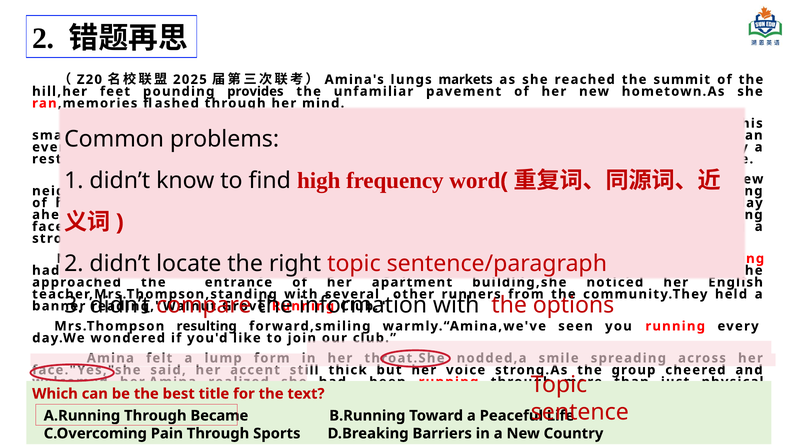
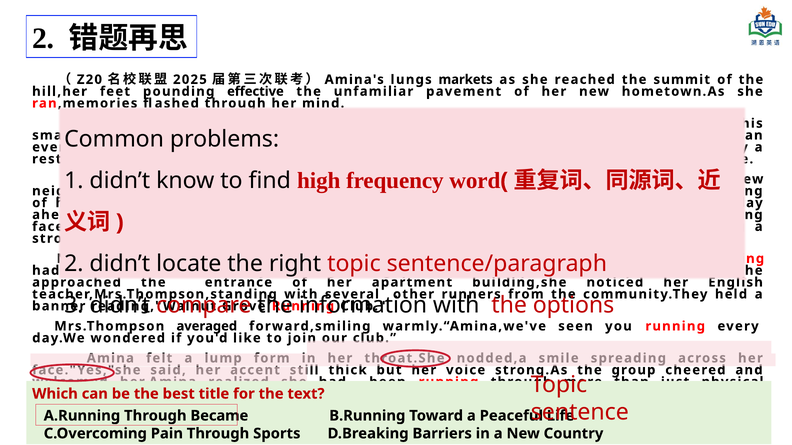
provides: provides -> effective (255, 92)
resulting: resulting -> averaged (207, 326)
